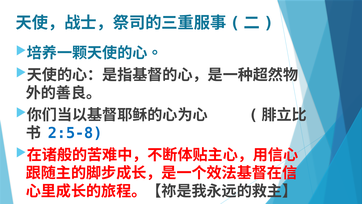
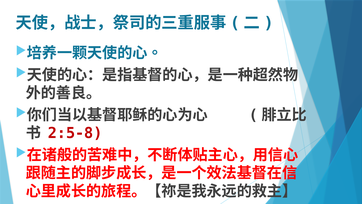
2:5-8 colour: blue -> red (75, 133)
